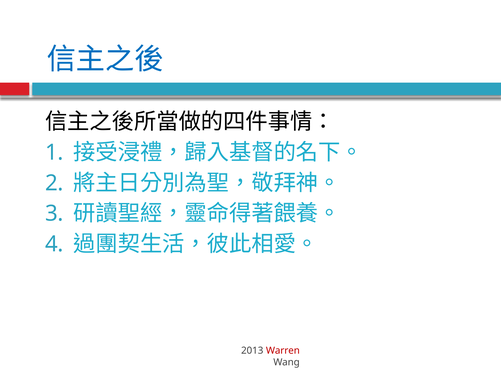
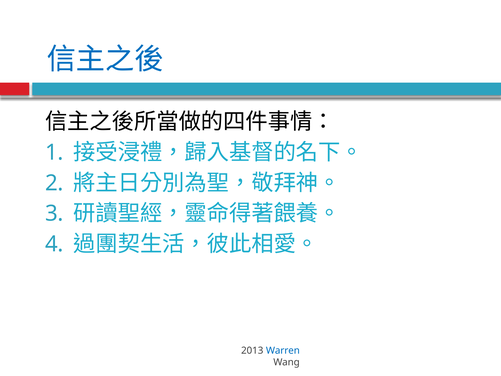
Warren colour: red -> blue (283, 350)
